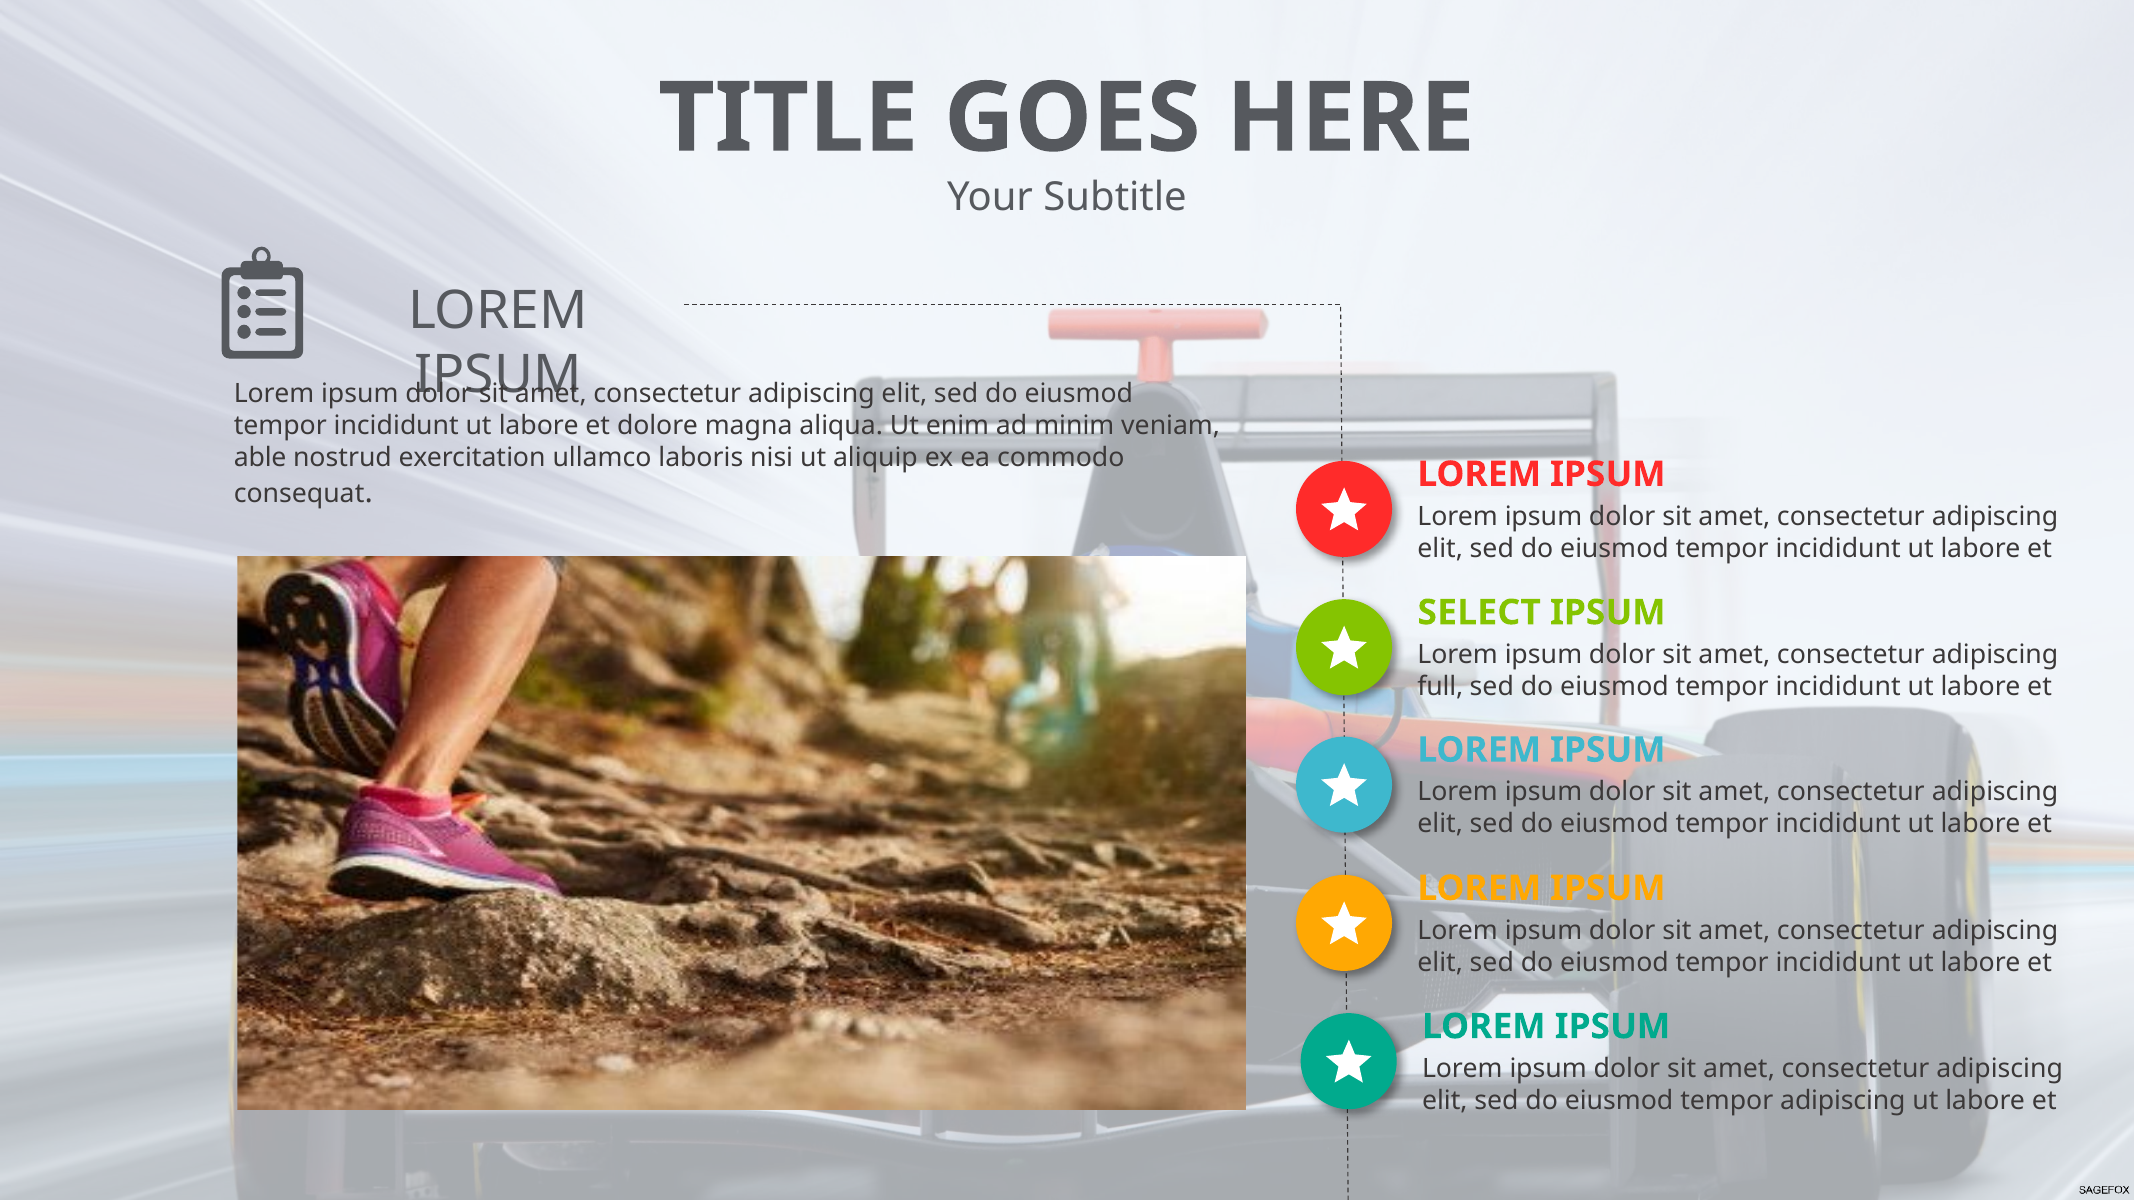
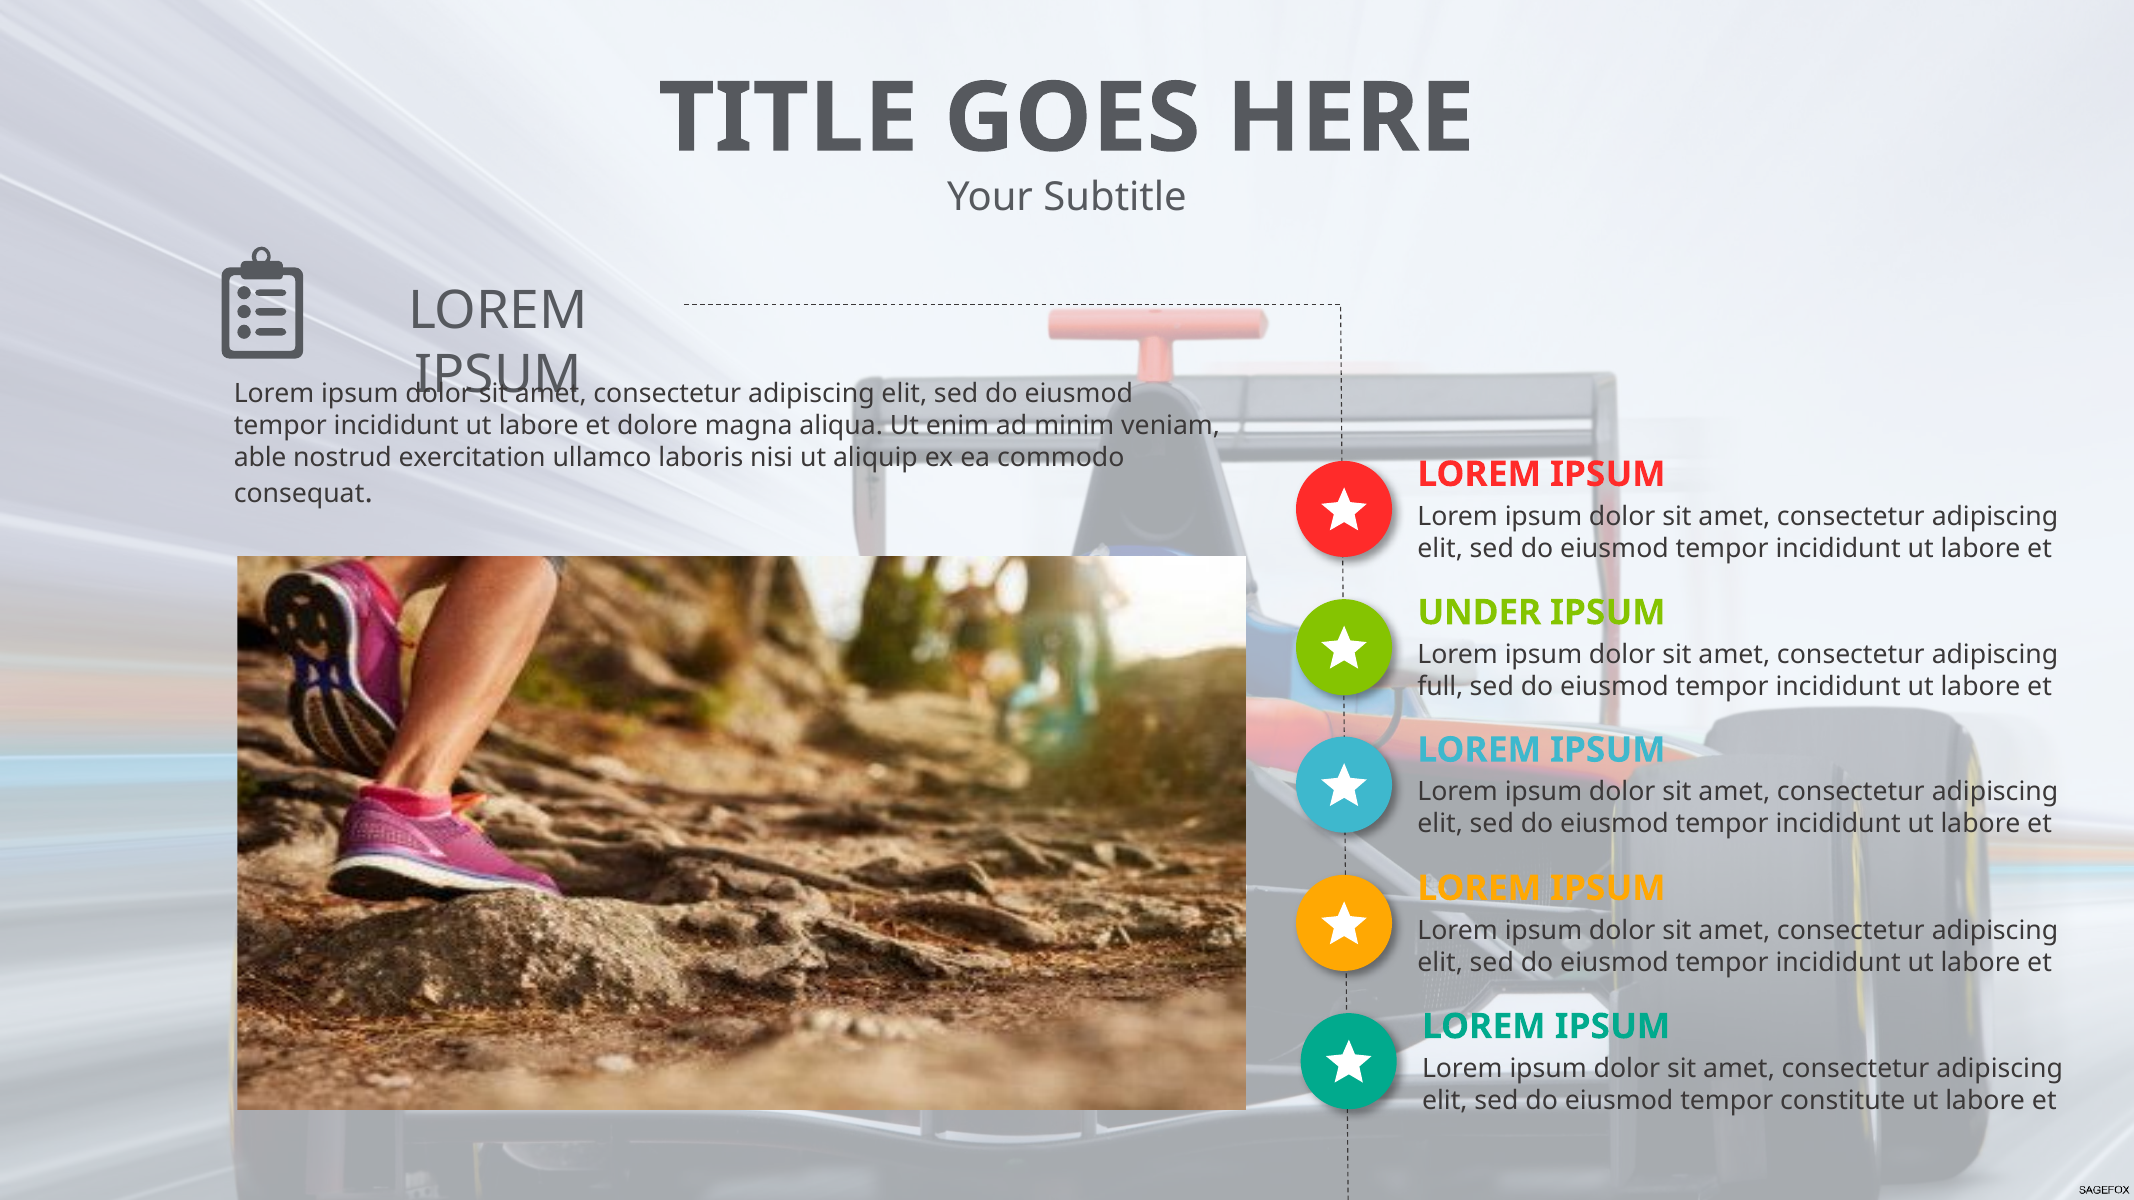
SELECT: SELECT -> UNDER (1479, 613)
tempor adipiscing: adipiscing -> constitute (1843, 1101)
